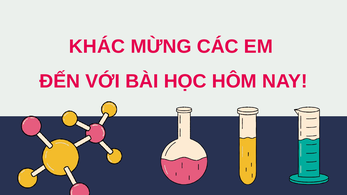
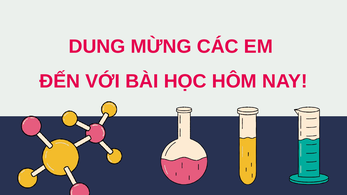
KHÁC: KHÁC -> DUNG (97, 47)
